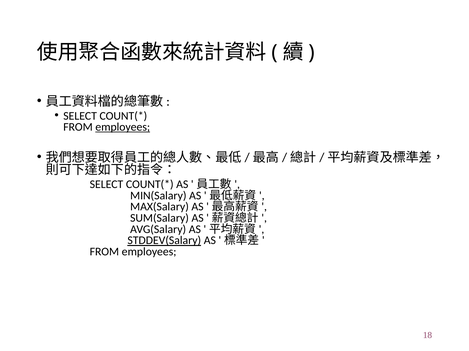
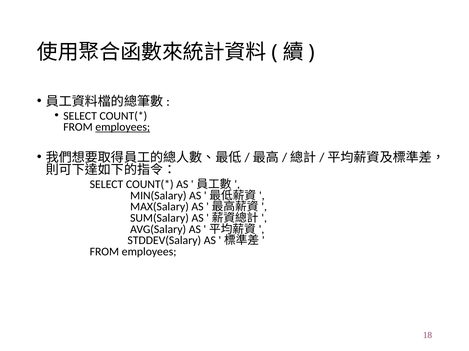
STDDEV(Salary underline: present -> none (164, 241)
